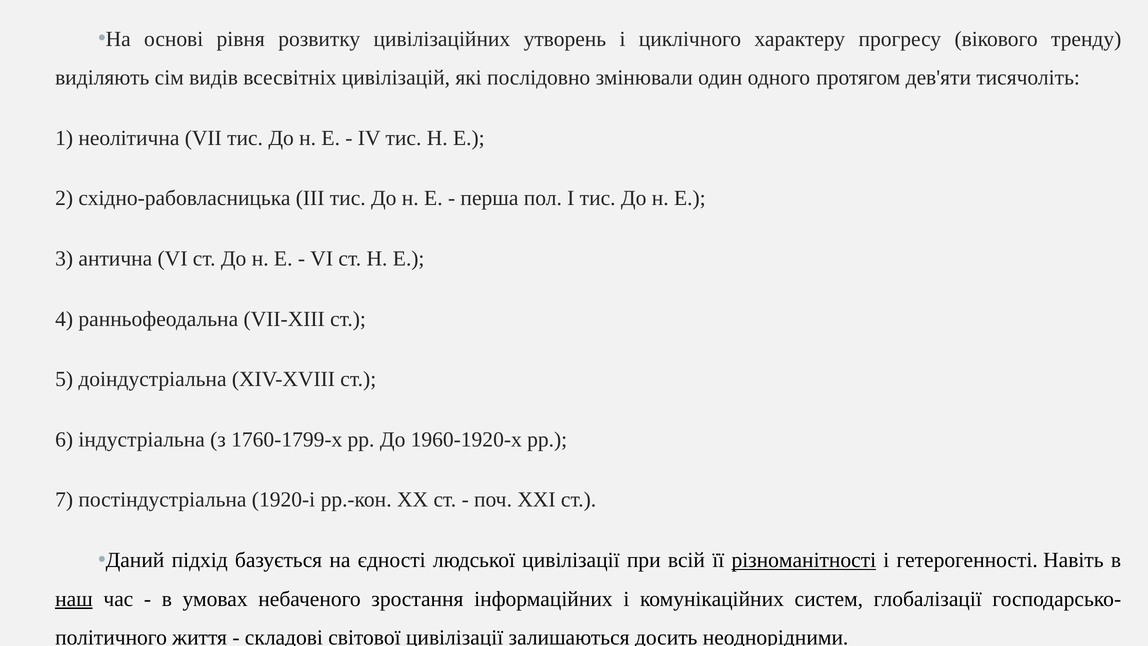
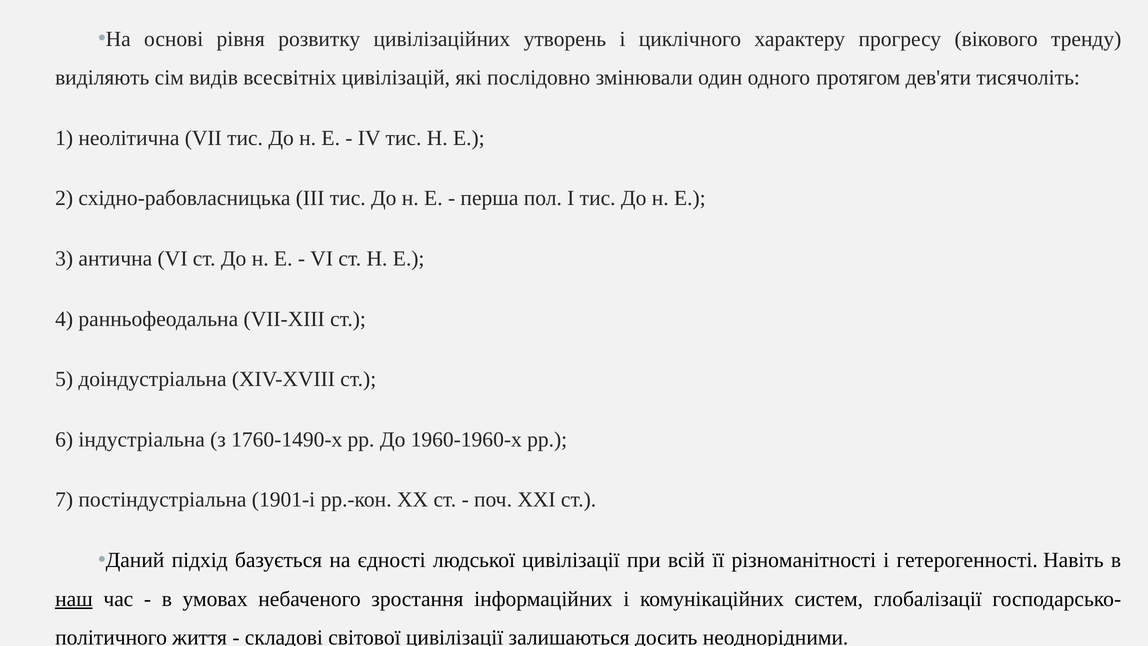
1760-1799-х: 1760-1799-х -> 1760-1490-х (287, 439)
1960-1920-х: 1960-1920-х -> 1960-1960-х (466, 439)
1920-і: 1920-і -> 1901-і (284, 500)
різноманітності underline: present -> none (804, 560)
